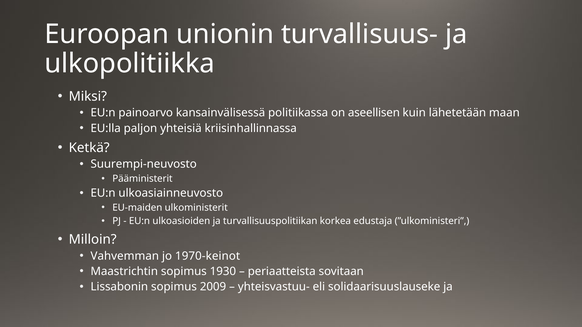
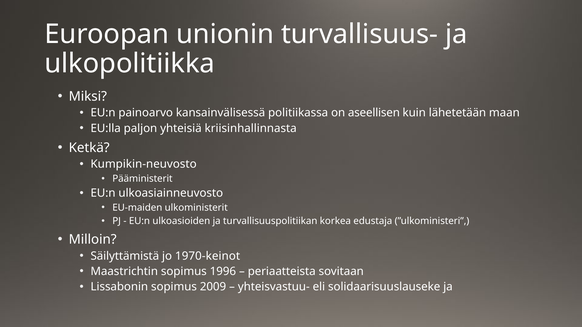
kriisinhallinnassa: kriisinhallinnassa -> kriisinhallinnasta (251, 128)
Suurempi-neuvosto: Suurempi-neuvosto -> Kumpikin-neuvosto (144, 164)
Vahvemman: Vahvemman -> Säilyttämistä (125, 256)
1930: 1930 -> 1996 (223, 272)
